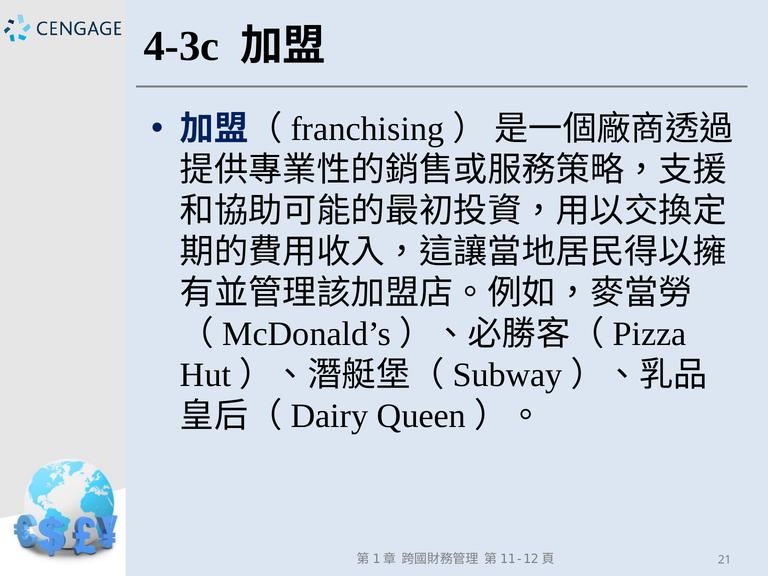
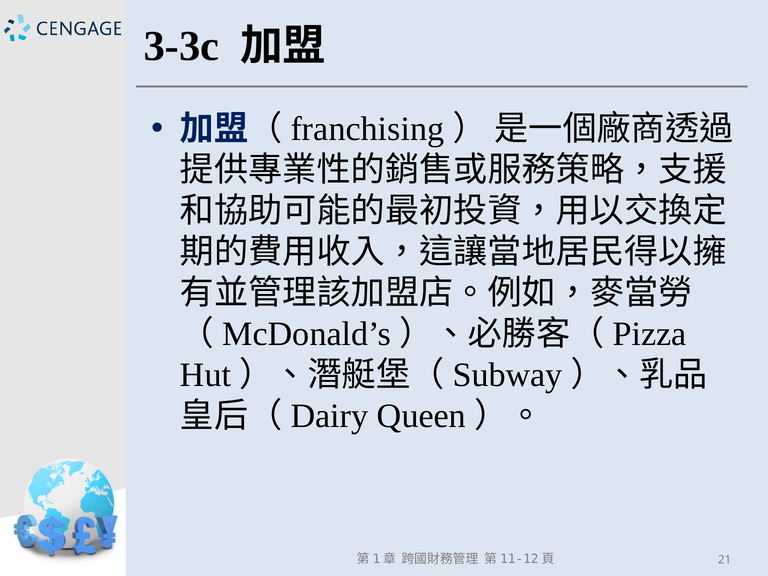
4-3c: 4-3c -> 3-3c (181, 46)
